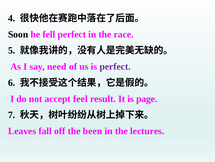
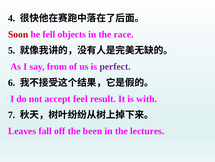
Soon colour: black -> red (18, 34)
fell perfect: perfect -> objects (72, 34)
need: need -> from (57, 66)
page: page -> with (147, 98)
